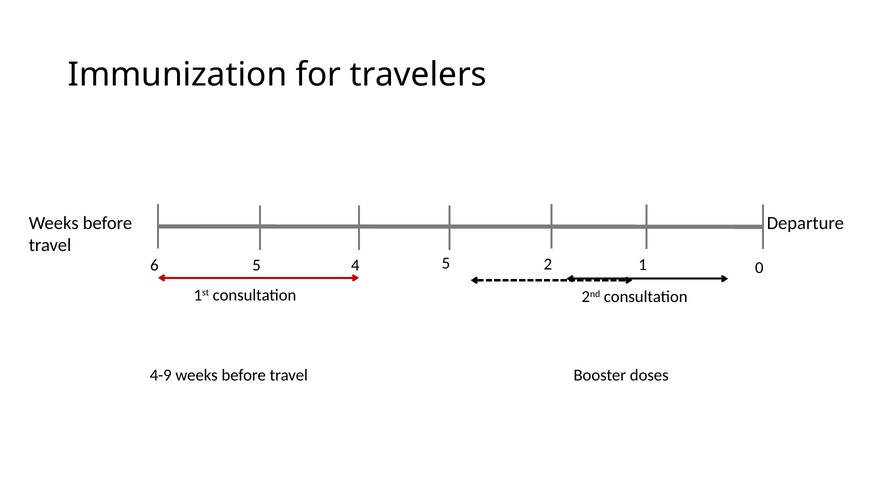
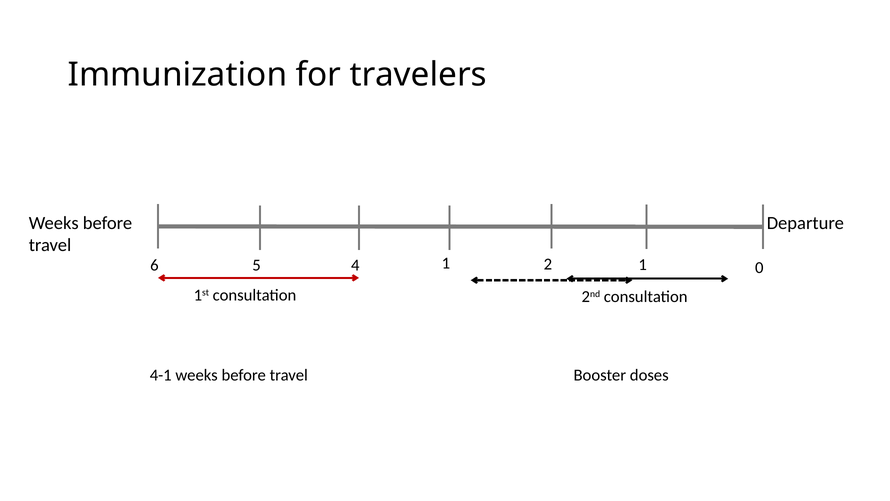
4 5: 5 -> 1 (446, 263)
4-9: 4-9 -> 4-1 (161, 375)
